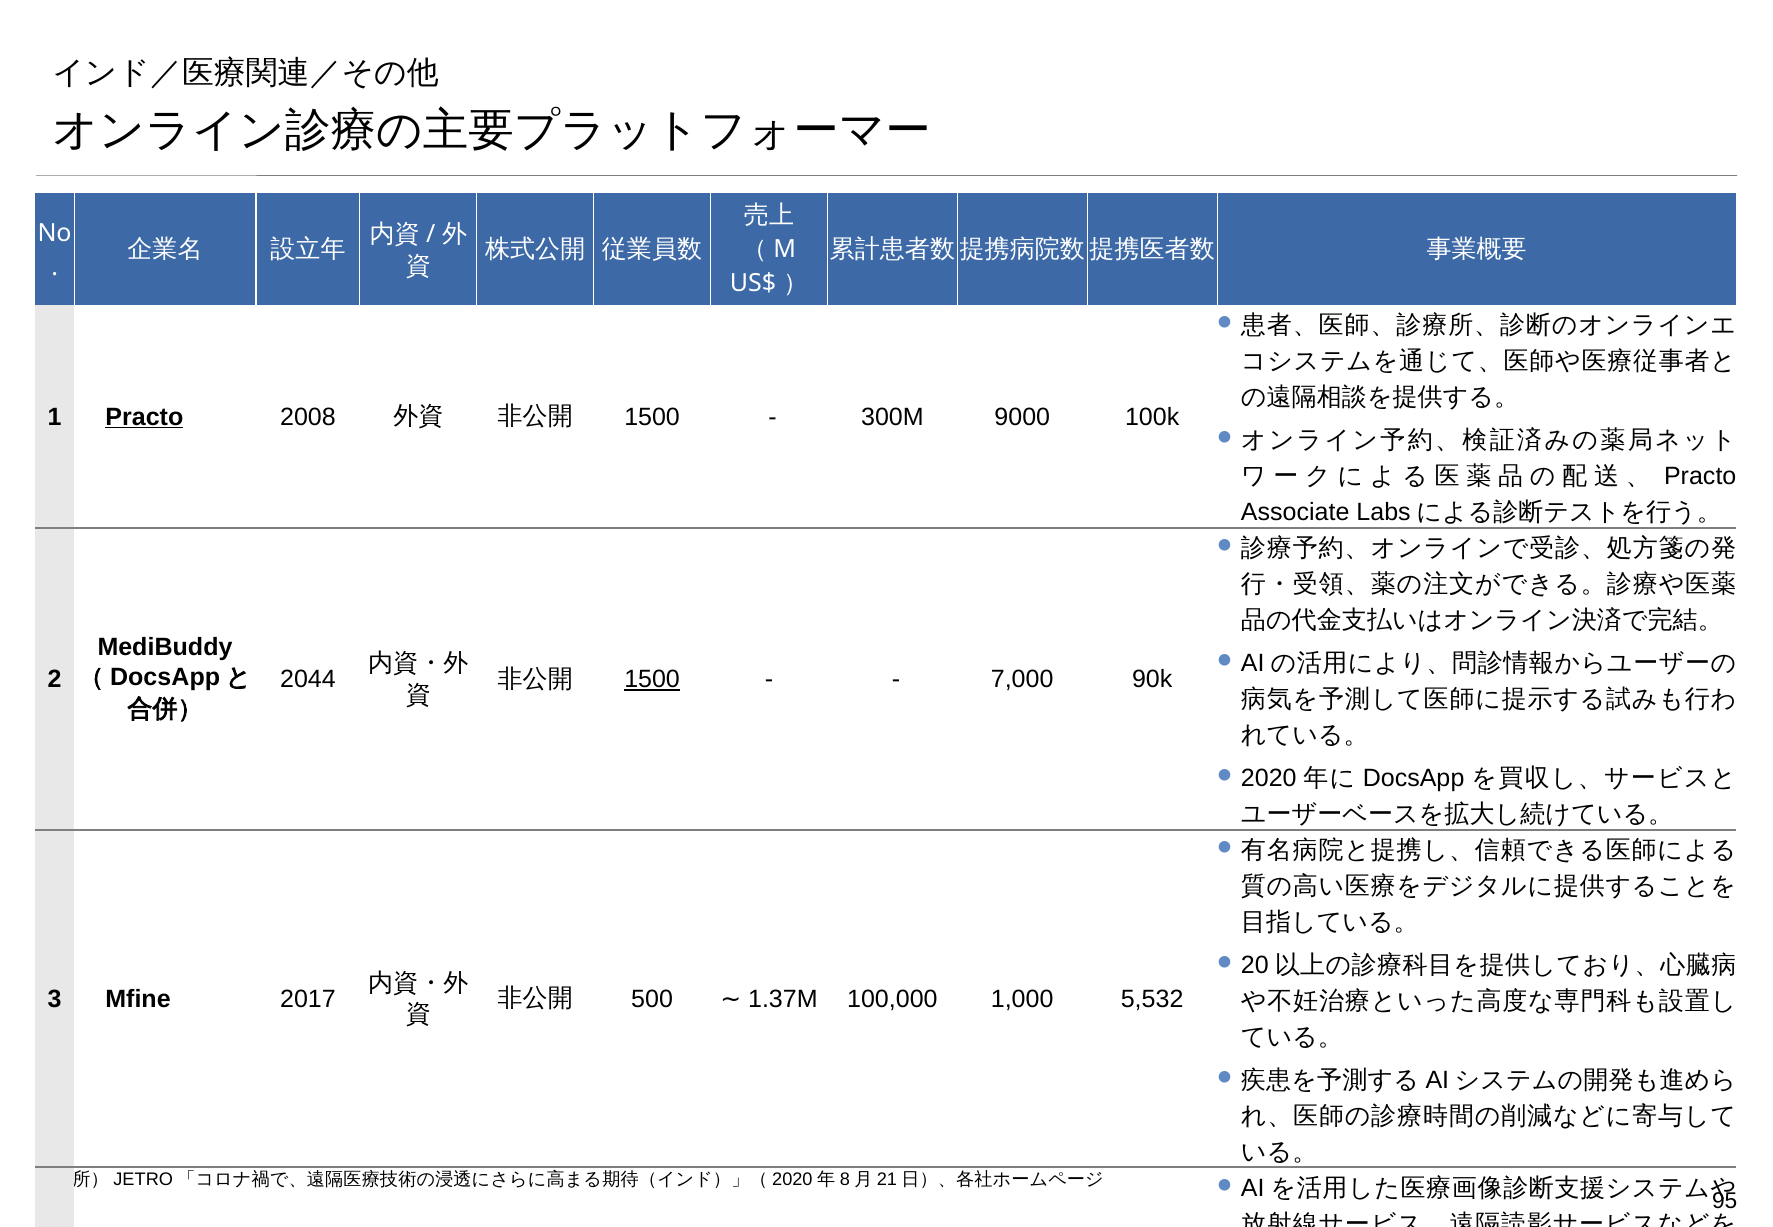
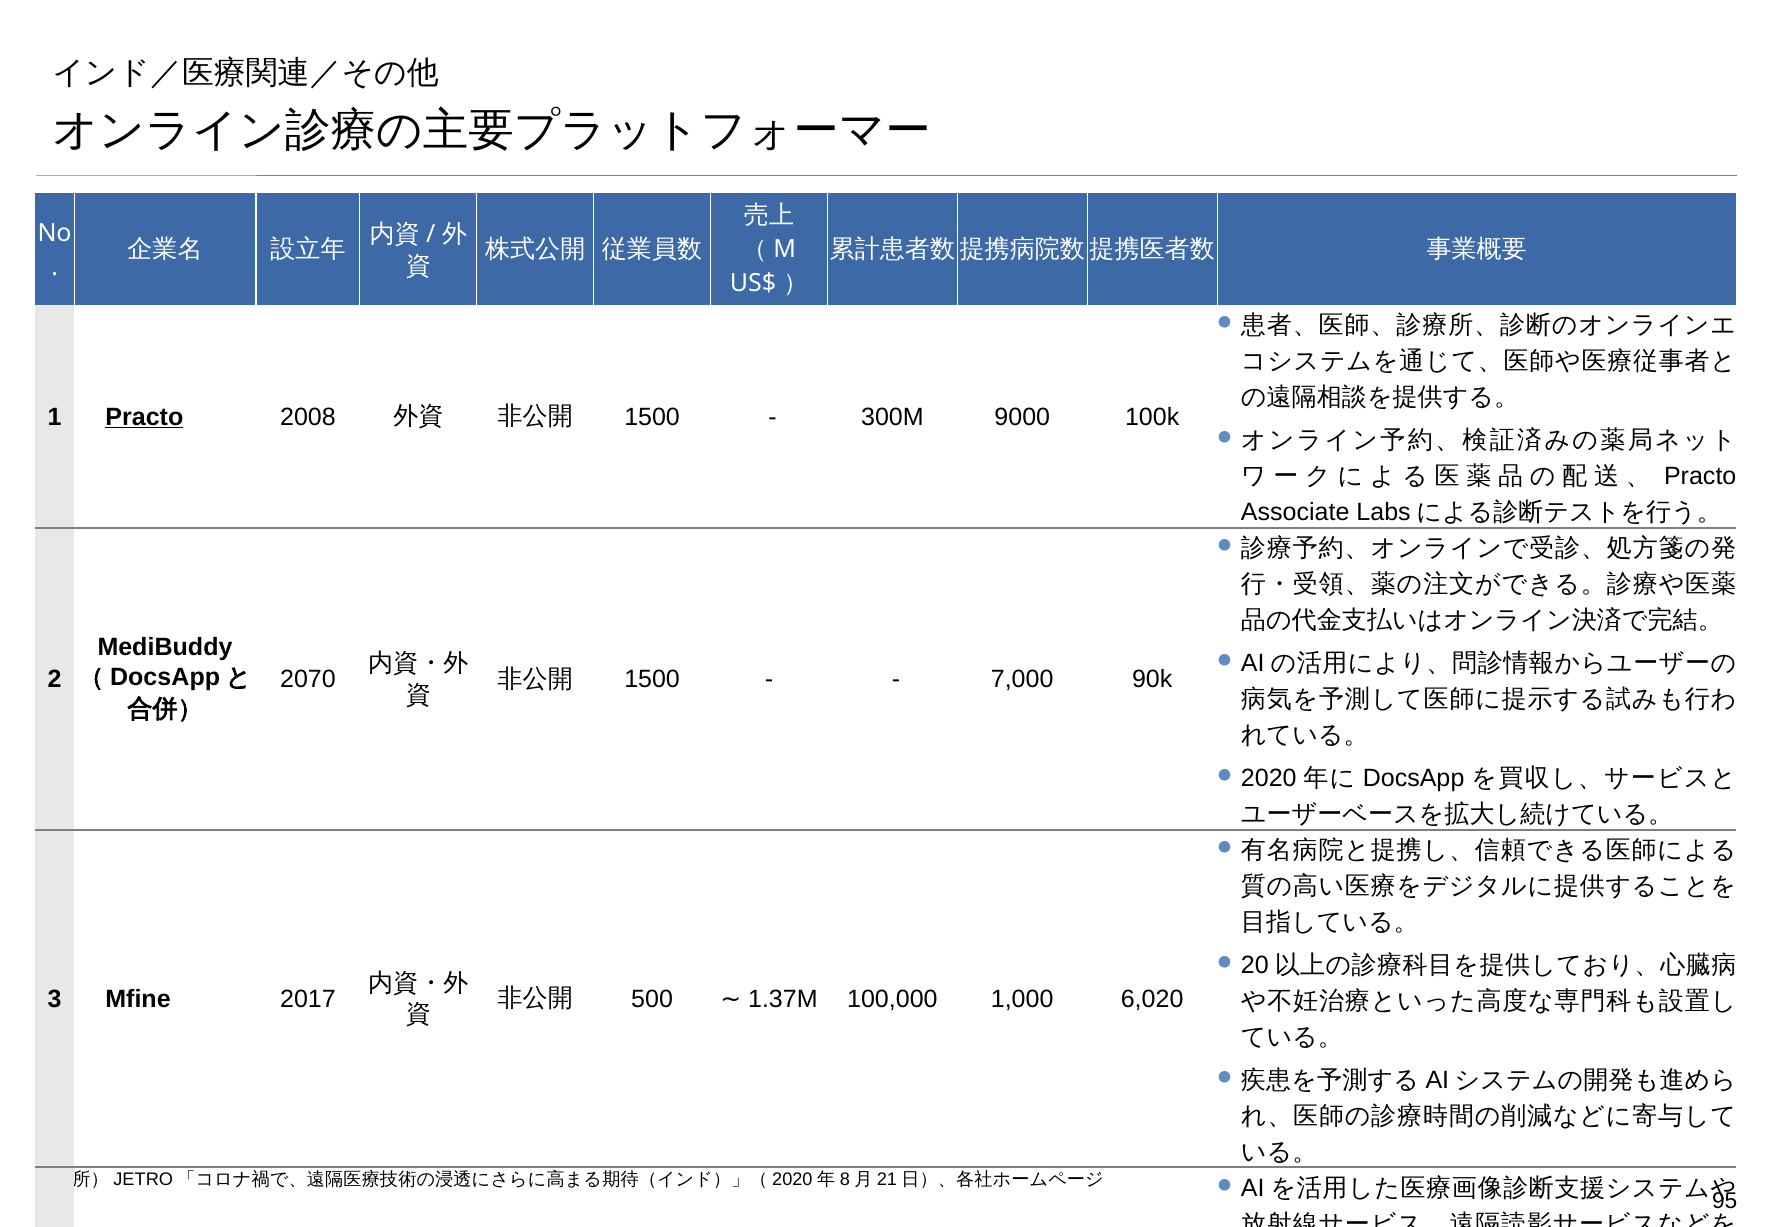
2044: 2044 -> 2070 (308, 679)
1500 underline: present -> none (652, 679)
5,532: 5,532 -> 6,020 (1152, 999)
